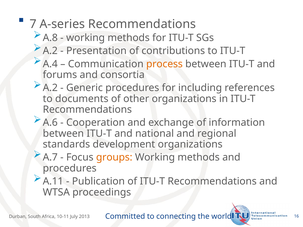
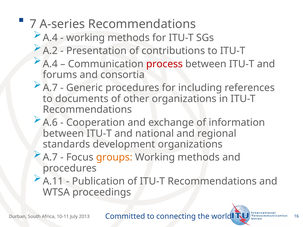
A.8: A.8 -> A.4 (50, 38)
process colour: orange -> red (164, 64)
A.2: A.2 -> A.7 (50, 88)
